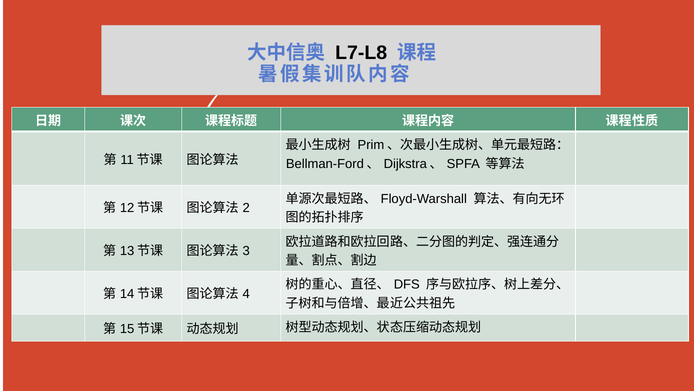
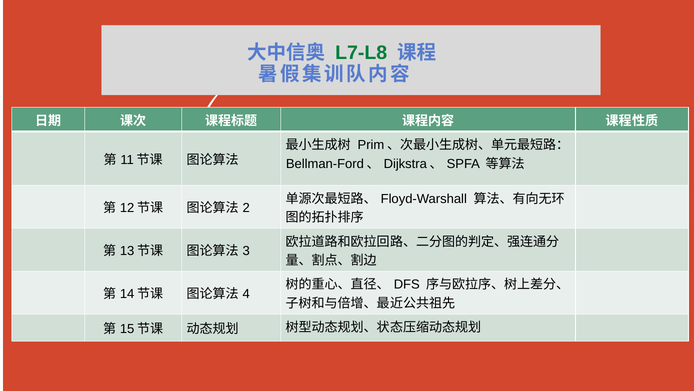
L7-L8 colour: black -> green (361, 53)
